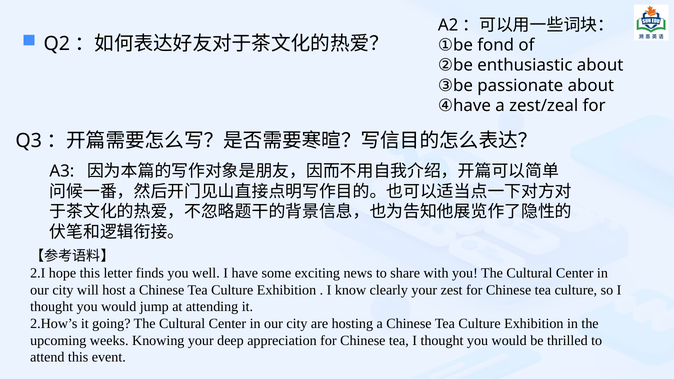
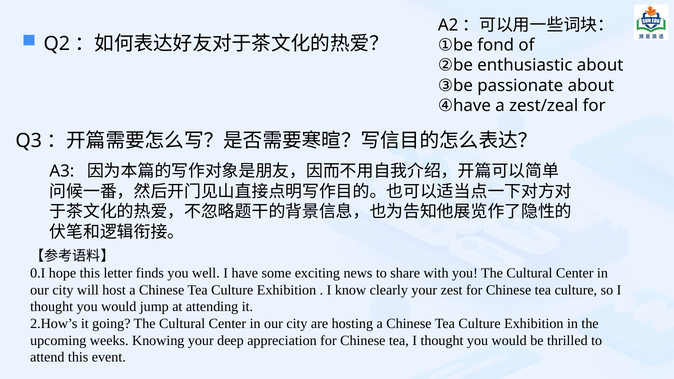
2.I: 2.I -> 0.I (38, 273)
